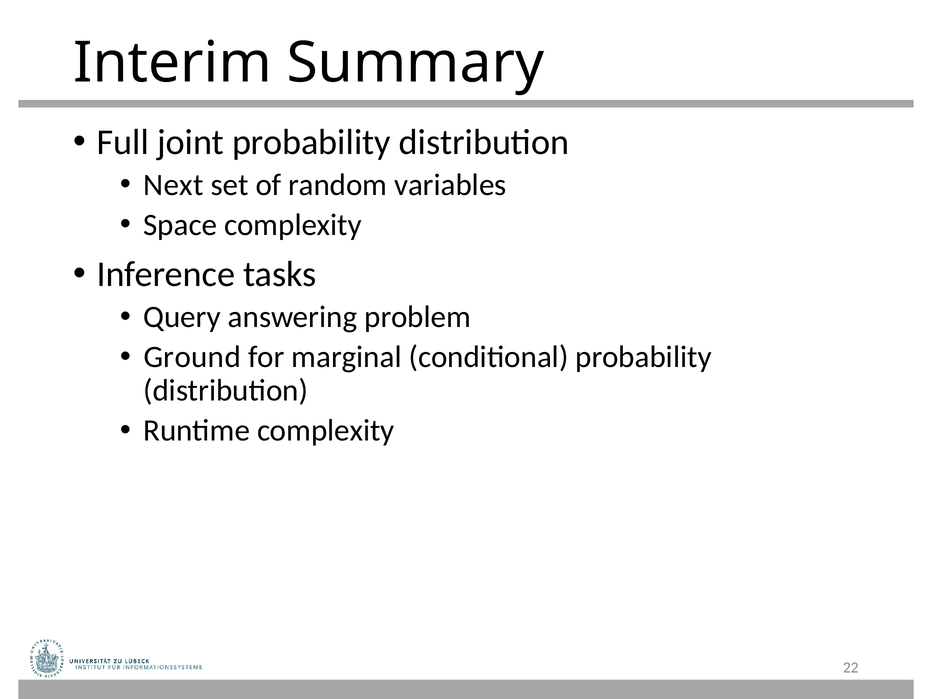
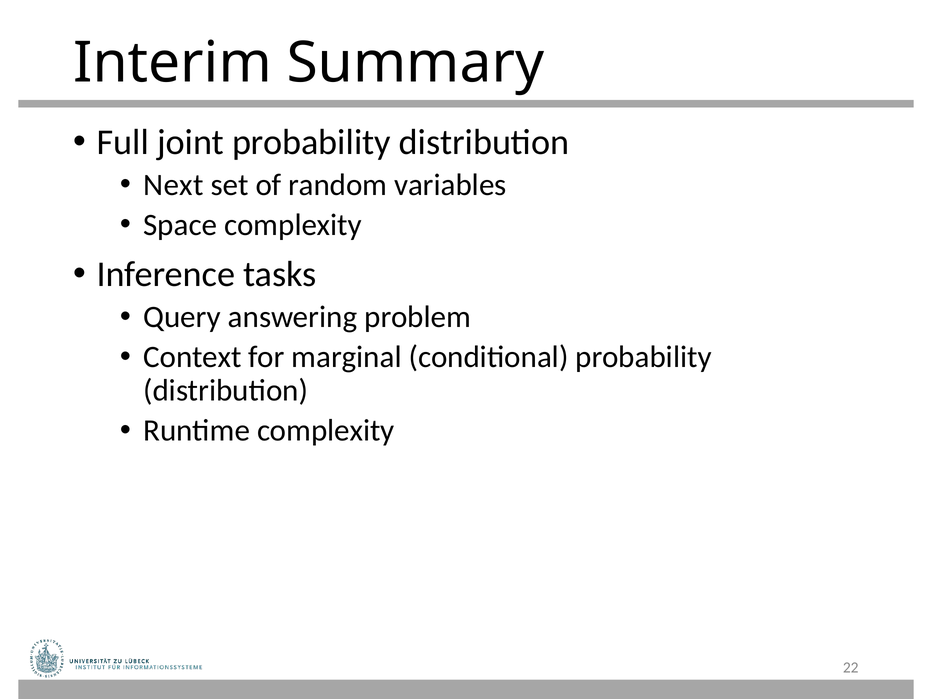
Ground: Ground -> Context (192, 357)
